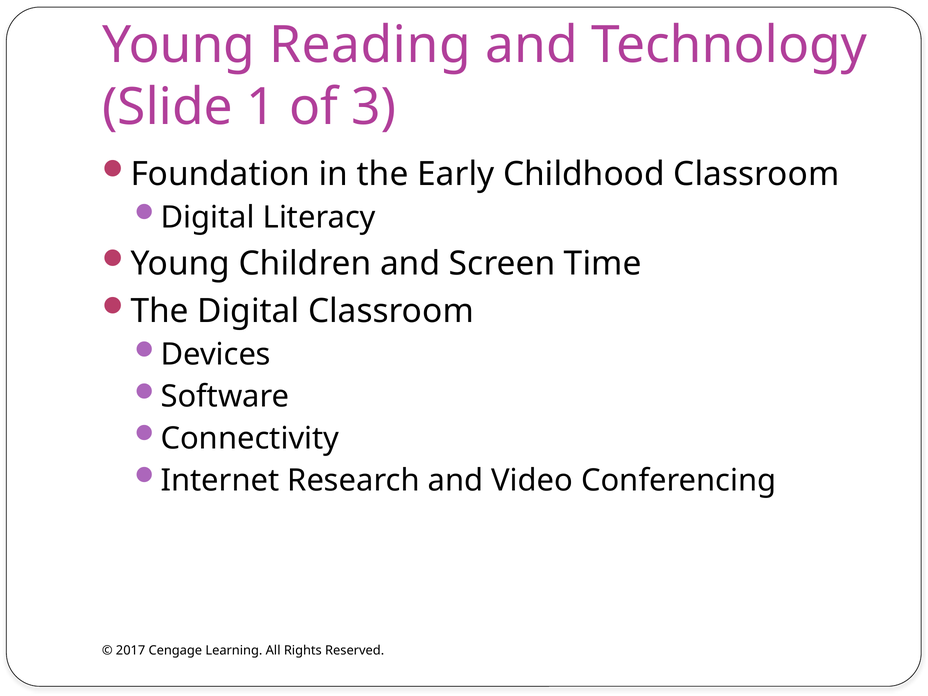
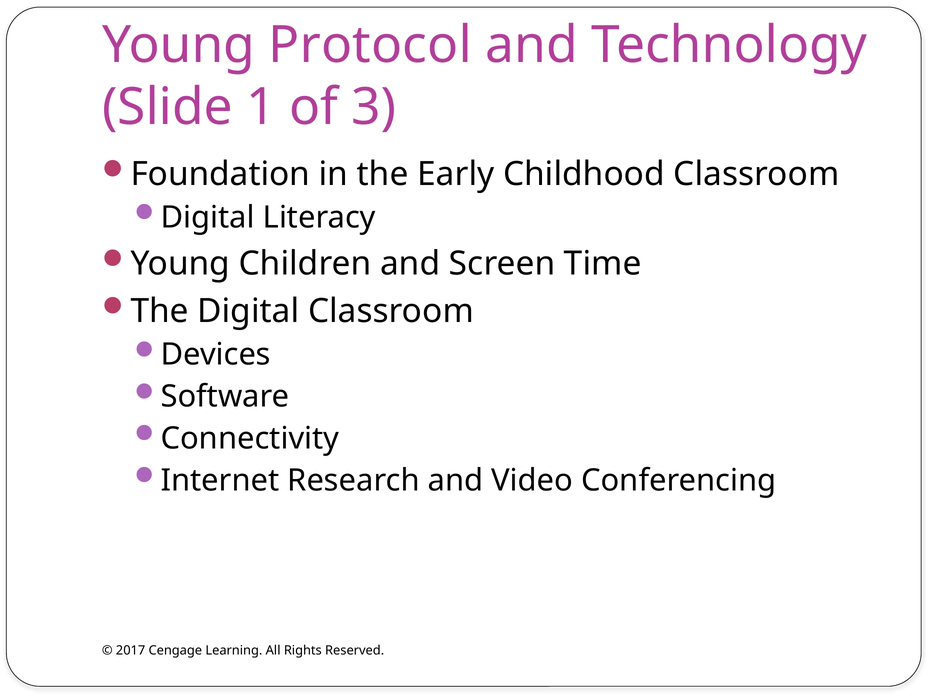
Reading: Reading -> Protocol (370, 45)
